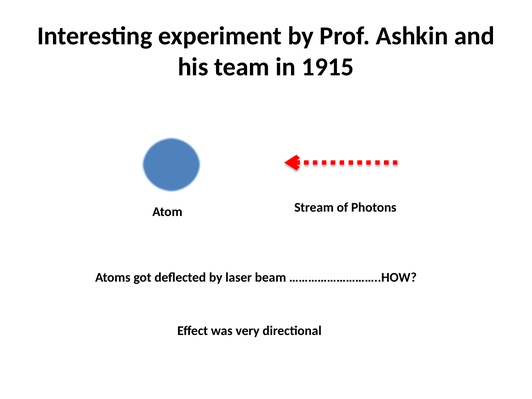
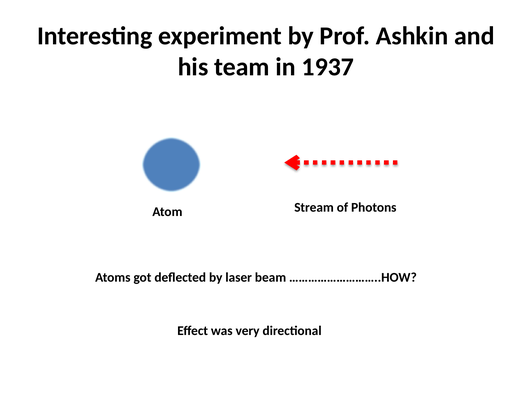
1915: 1915 -> 1937 (328, 67)
